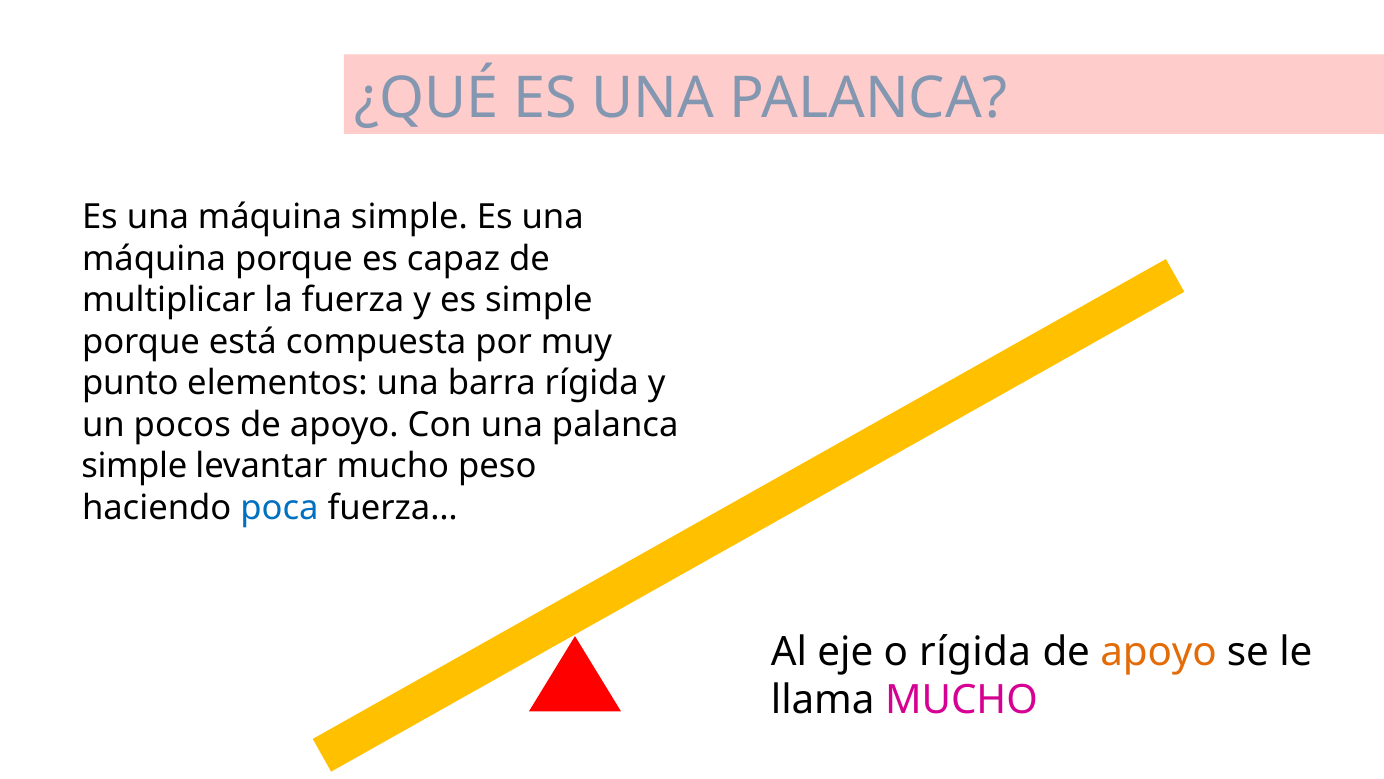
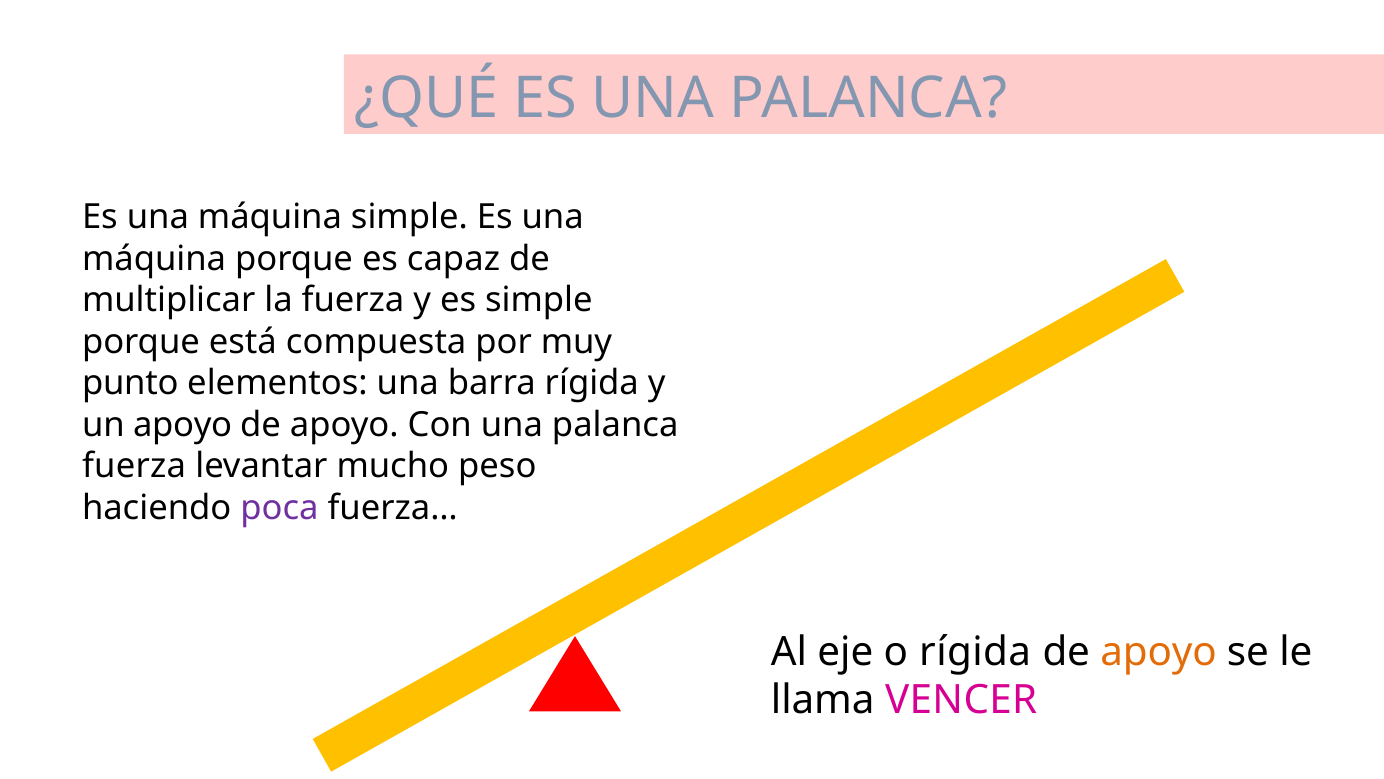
un pocos: pocos -> apoyo (183, 425)
simple: simple -> fuerza (134, 466)
poca colour: blue -> purple (279, 508)
llama MUCHO: MUCHO -> VENCER (961, 700)
